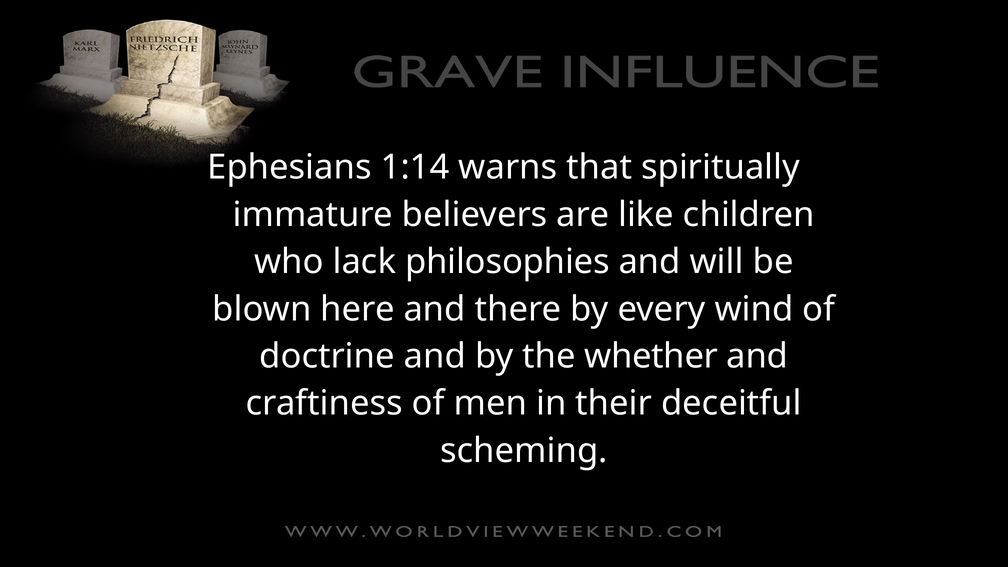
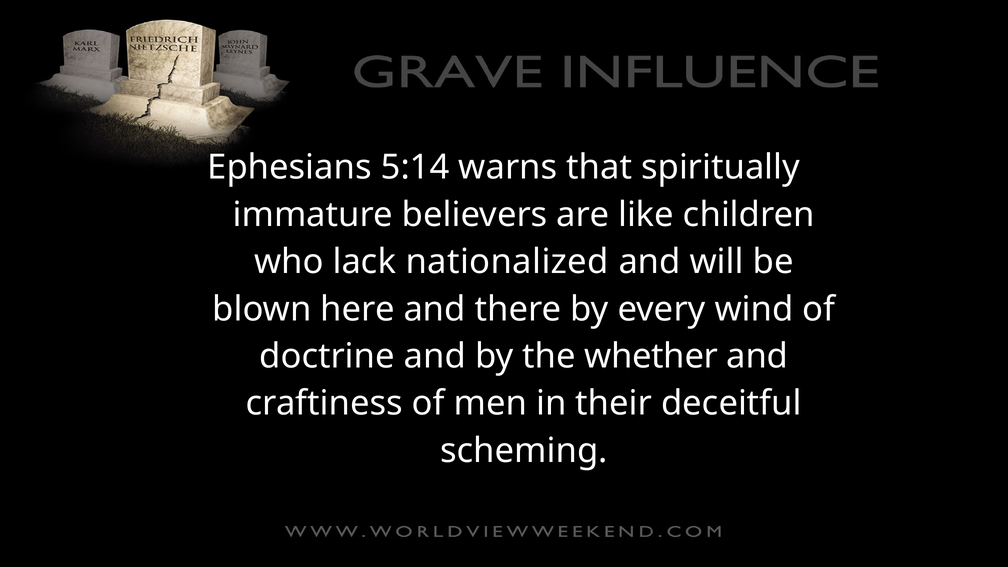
1:14: 1:14 -> 5:14 (415, 168)
philosophies: philosophies -> nationalized (507, 262)
